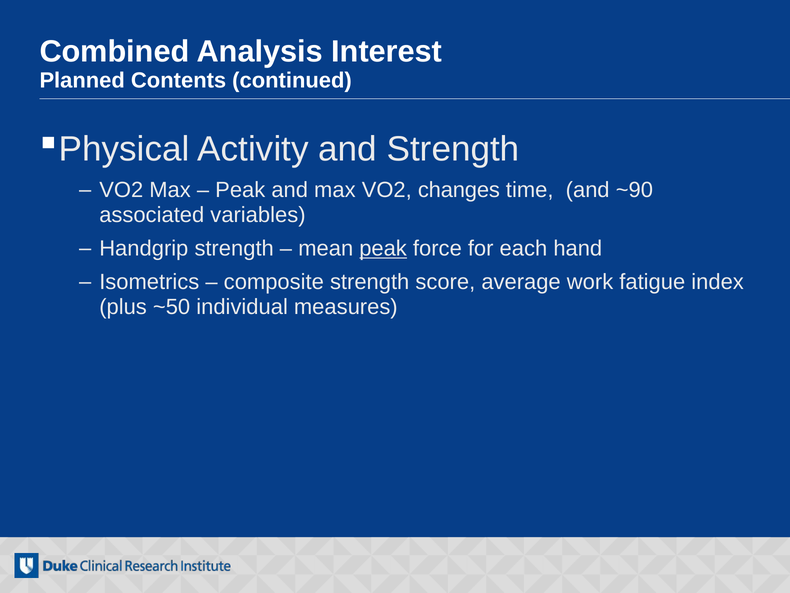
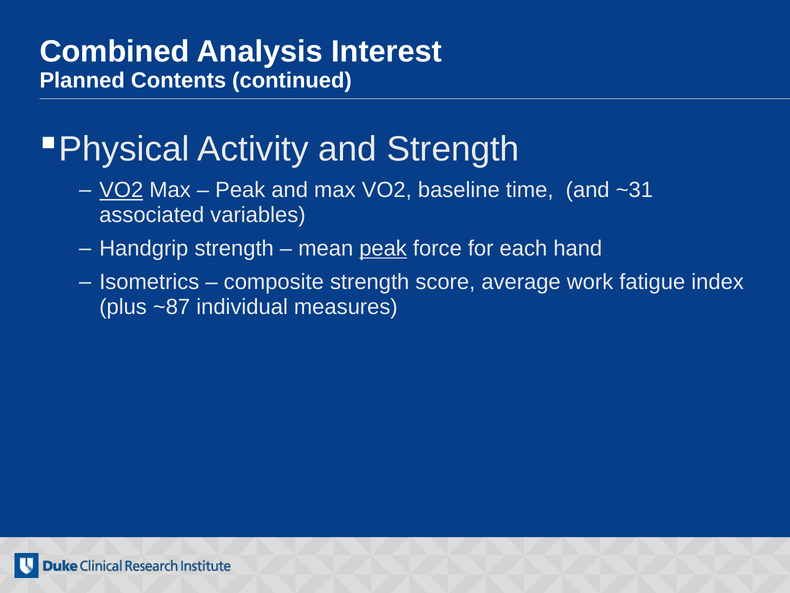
VO2 underline: none -> present (121, 190)
changes: changes -> baseline (459, 190)
~90: ~90 -> ~31 (634, 190)
~50: ~50 -> ~87 (172, 307)
